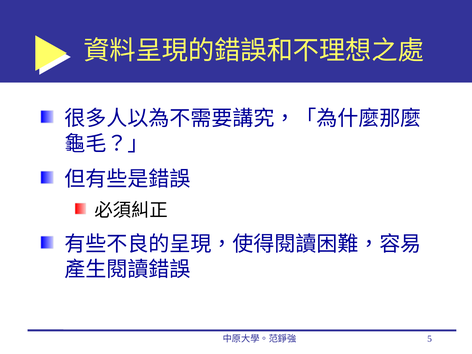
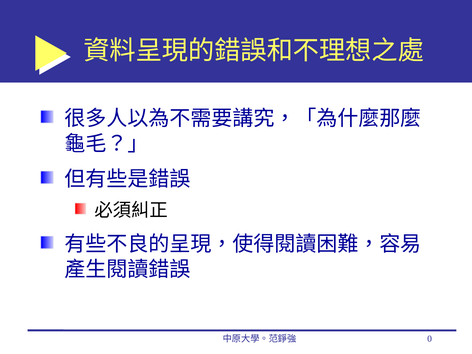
5: 5 -> 0 (430, 339)
